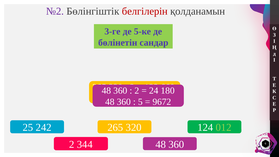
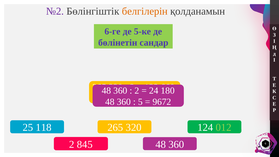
белгілерін colour: red -> orange (145, 11)
3-ге: 3-ге -> 6-ге (112, 31)
242: 242 -> 118 (44, 127)
344: 344 -> 845 (85, 144)
